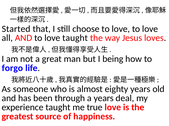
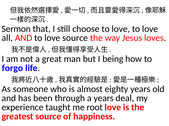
Started: Started -> Sermon (16, 29)
love taught: taught -> source (75, 38)
true: true -> root (95, 108)
